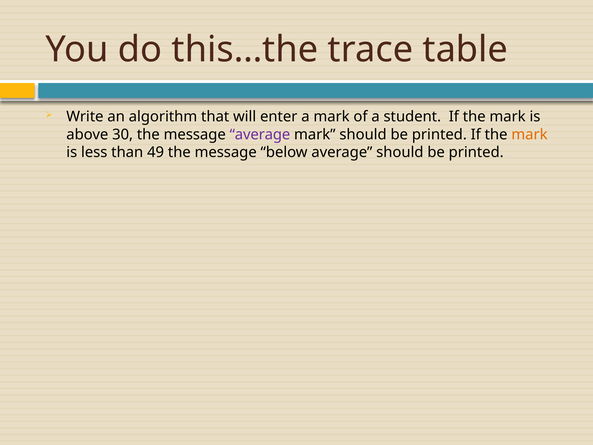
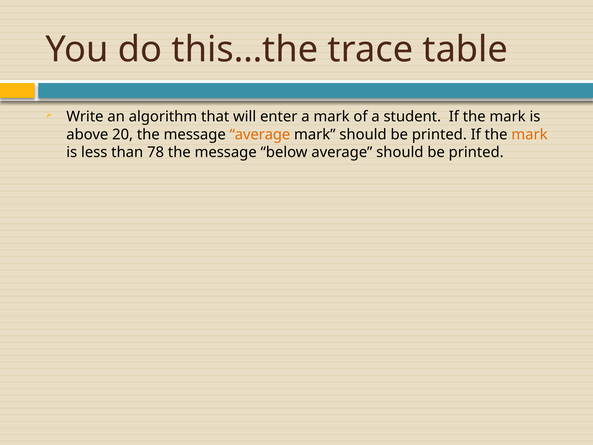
30: 30 -> 20 (123, 134)
average colour: purple -> orange (260, 134)
49: 49 -> 78 (156, 152)
